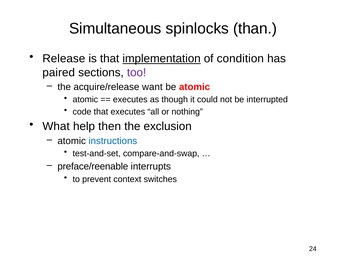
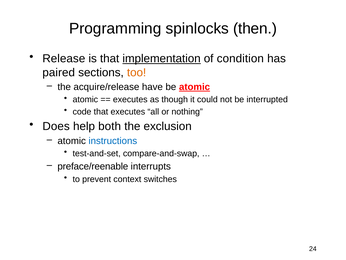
Simultaneous: Simultaneous -> Programming (115, 28)
than: than -> then (255, 28)
too colour: purple -> orange (137, 72)
want: want -> have (152, 87)
atomic underline: none -> present (195, 87)
What: What -> Does (56, 126)
then: then -> both (110, 126)
